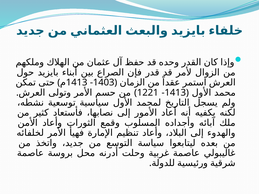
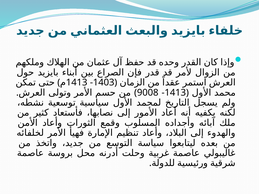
1221: 1221 -> 9008 (148, 93)
